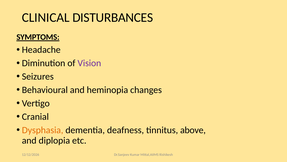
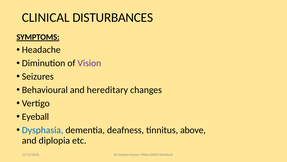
heminopia: heminopia -> hereditary (107, 90)
Cranial: Cranial -> Eyeball (35, 116)
Dysphasia colour: orange -> blue (43, 130)
